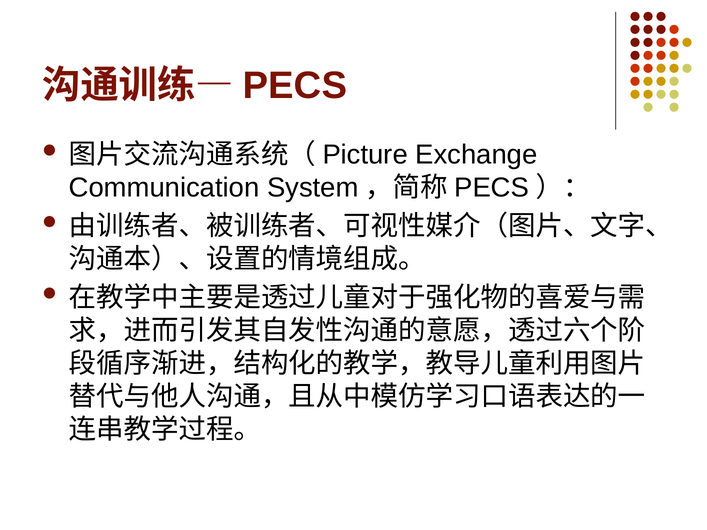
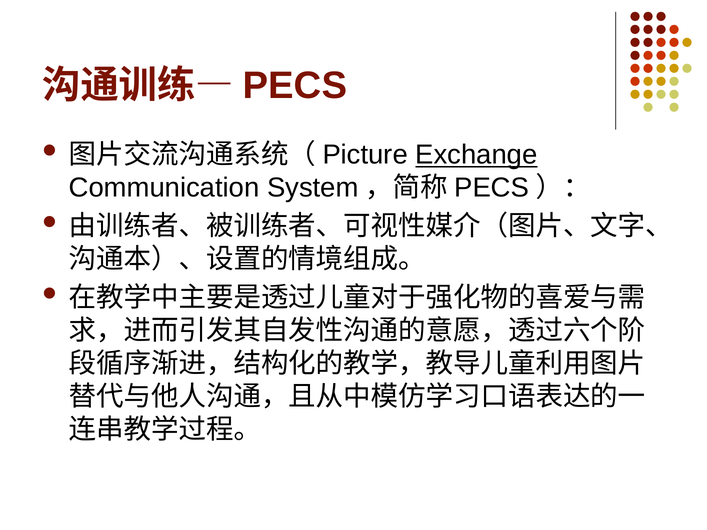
Exchange underline: none -> present (476, 155)
